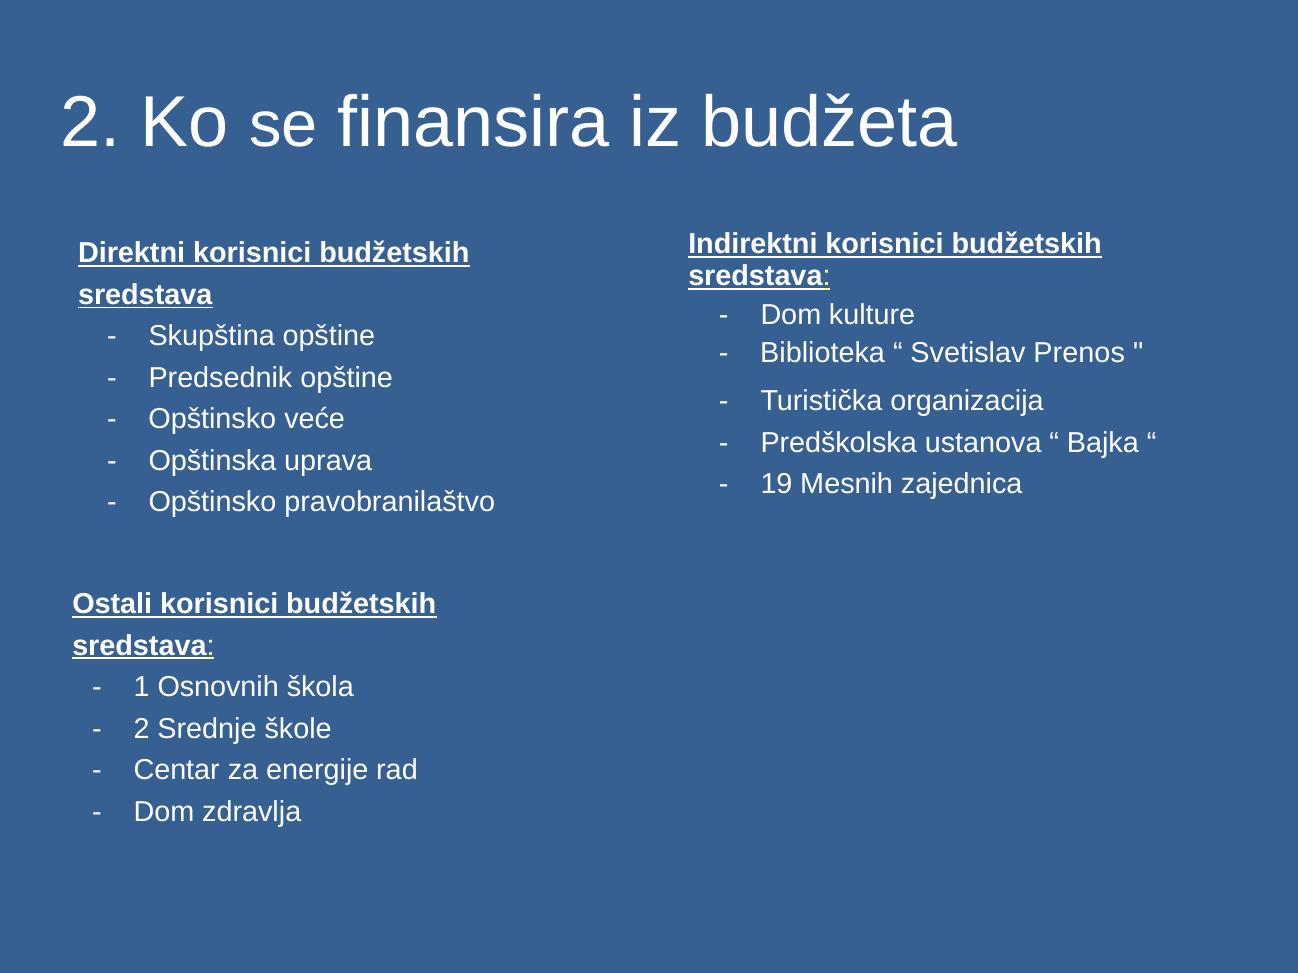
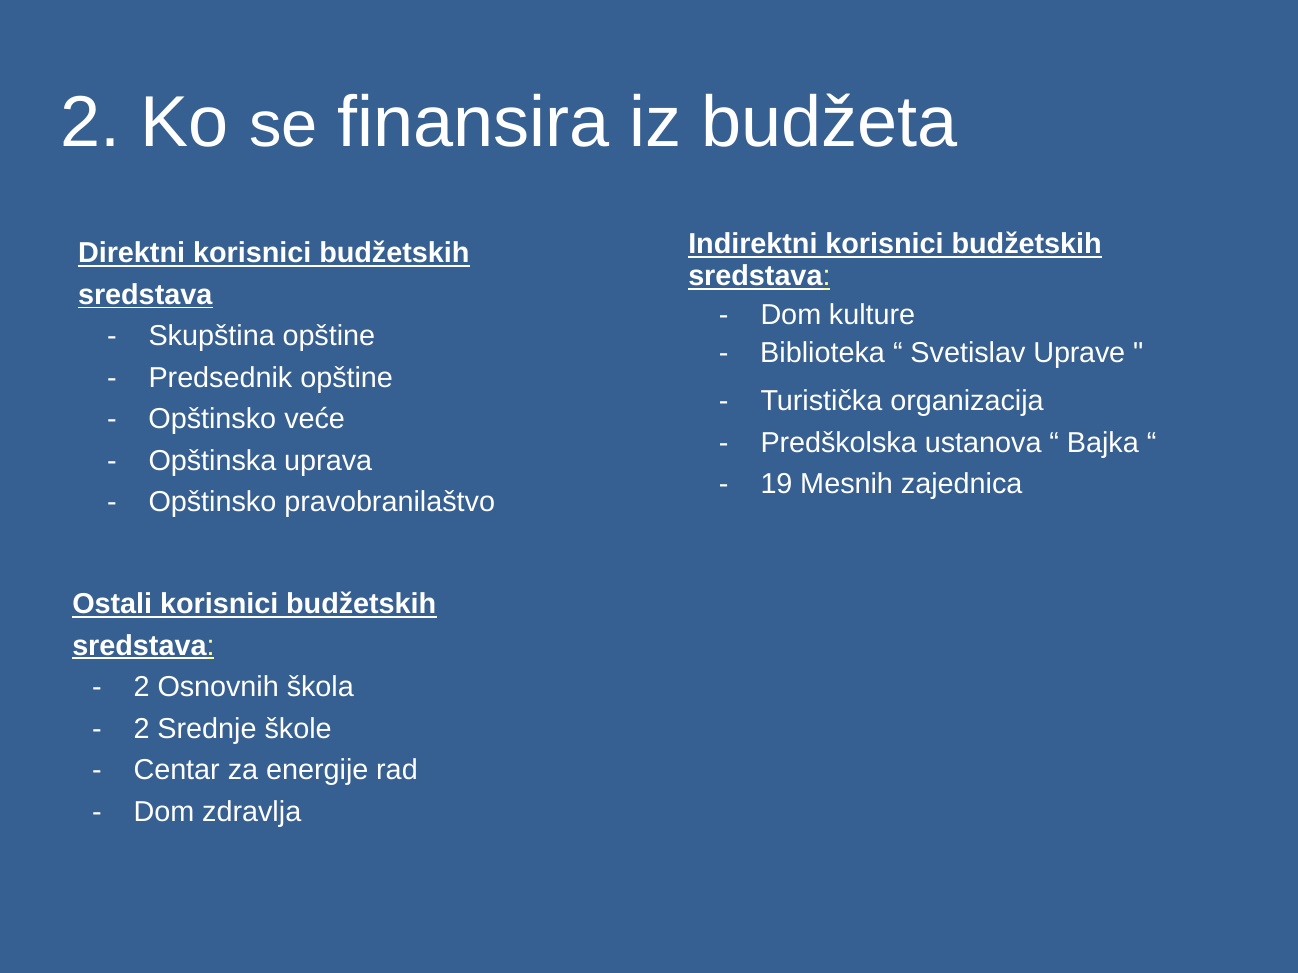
Prenos: Prenos -> Uprave (1079, 353)
1: 1 -> 2 (142, 687)
